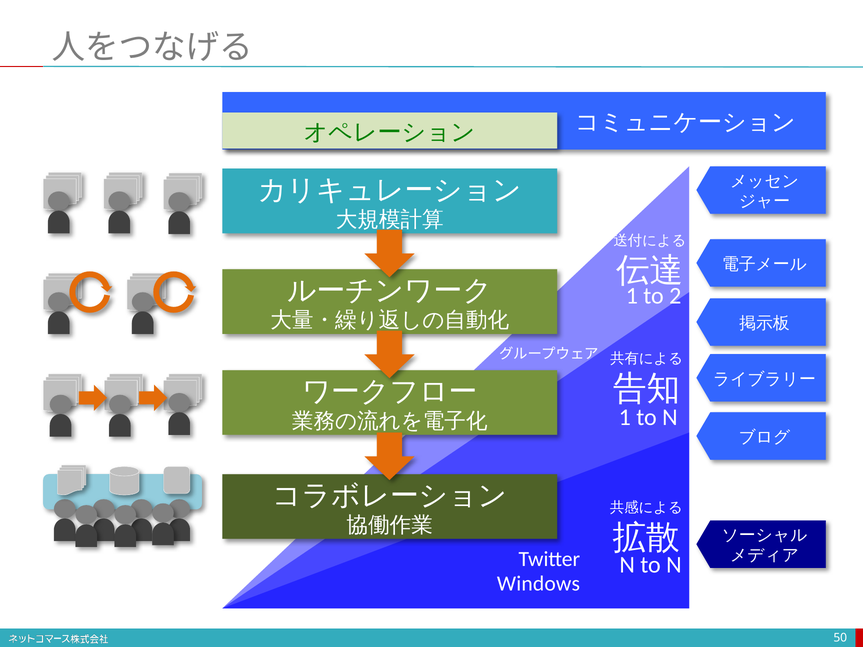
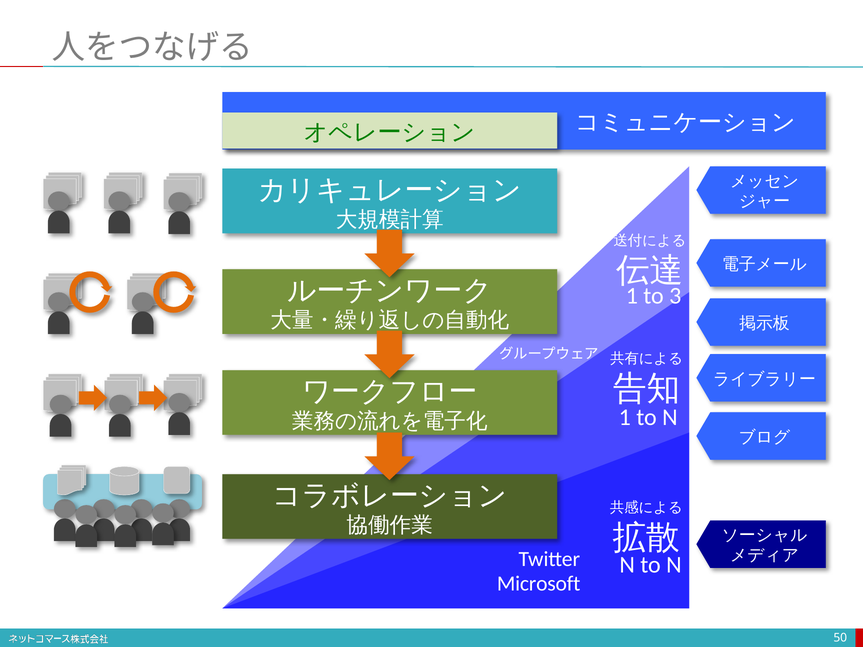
2: 2 -> 3 (675, 296)
Windows: Windows -> Microsoft (539, 584)
